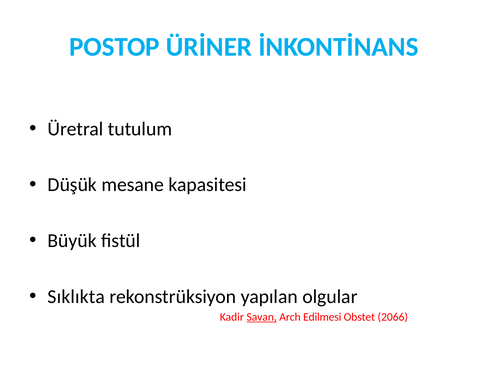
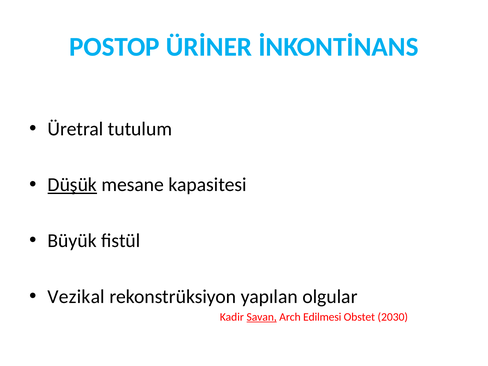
Düşük underline: none -> present (72, 185)
Sıklıkta: Sıklıkta -> Vezikal (76, 297)
2066: 2066 -> 2030 (393, 317)
